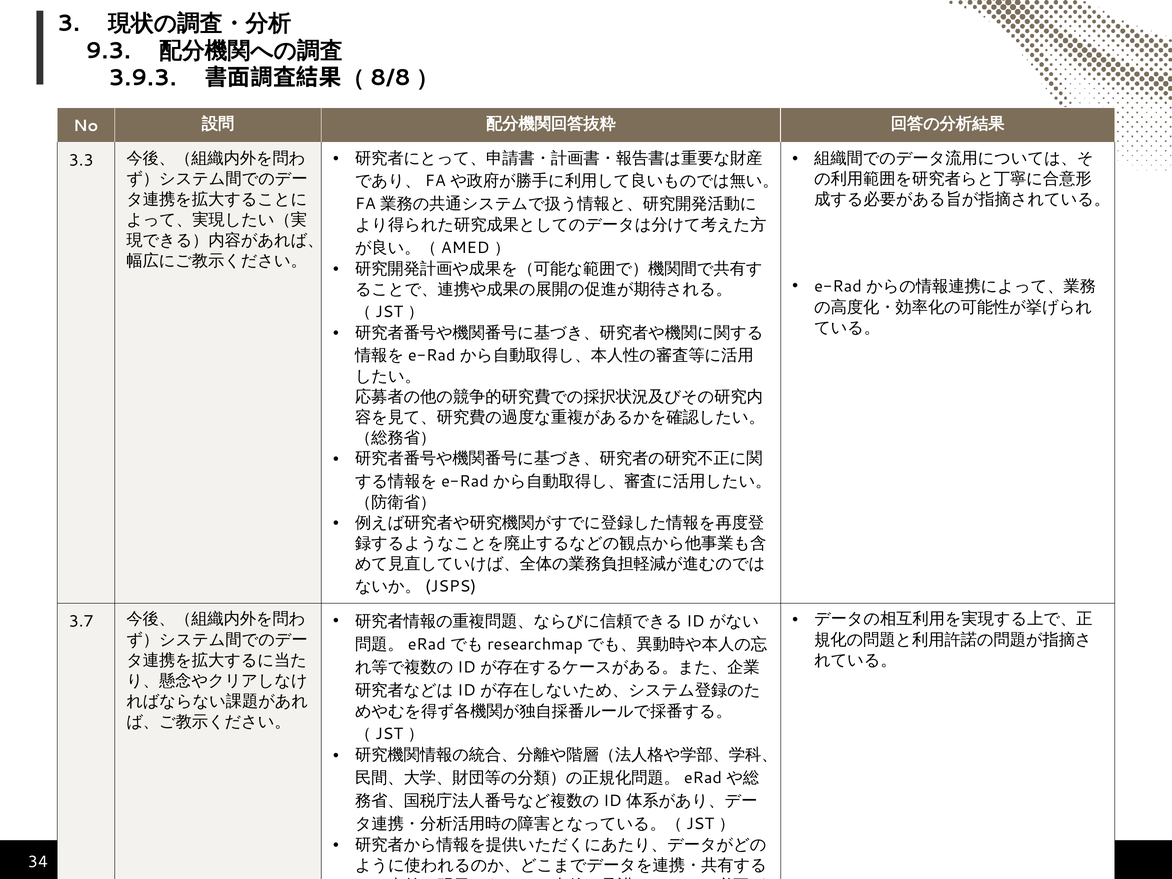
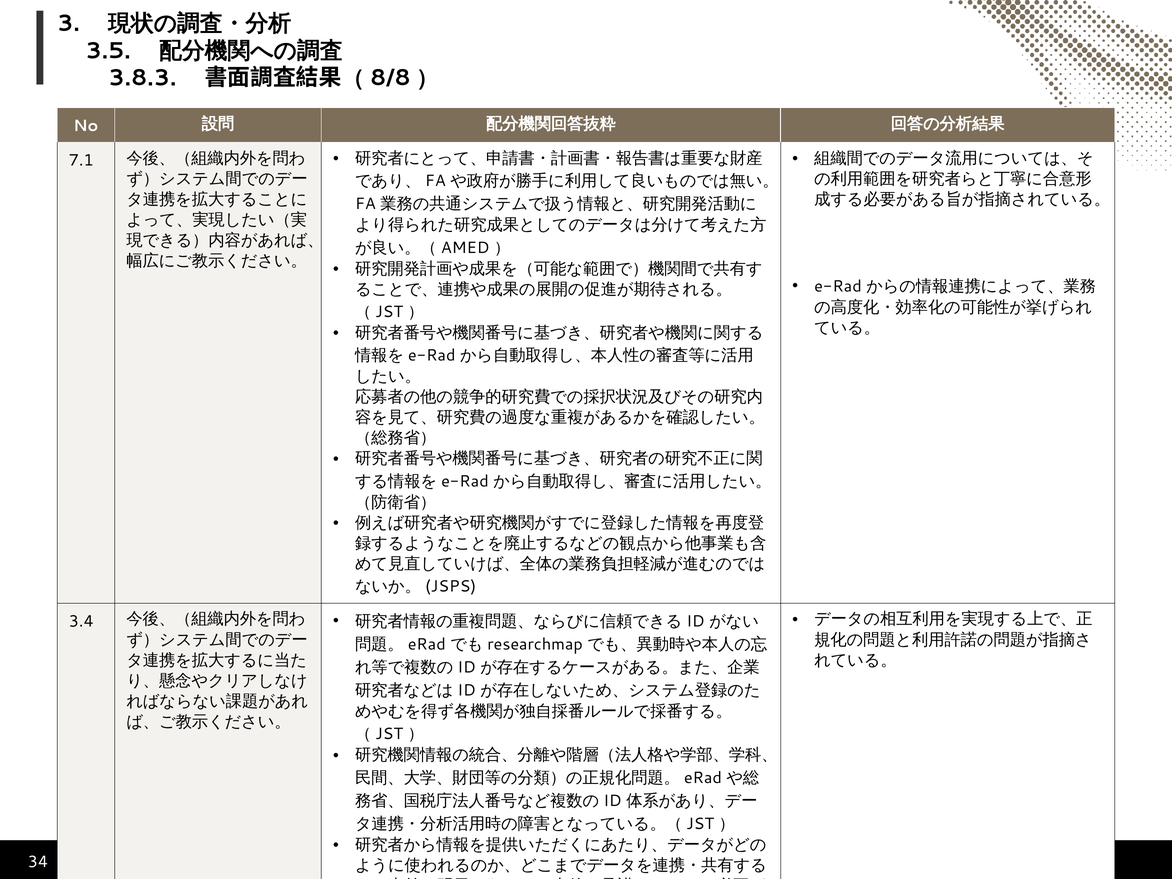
9.3: 9.3 -> 3.5 (108, 51)
3.9.3: 3.9.3 -> 3.8.3 (142, 78)
3.3: 3.3 -> 7.1 (81, 161)
3.7: 3.7 -> 3.4 (81, 621)
